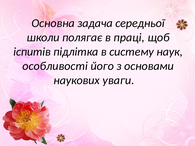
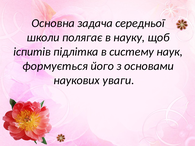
праці: праці -> науку (129, 38)
особливості: особливості -> формується (55, 66)
